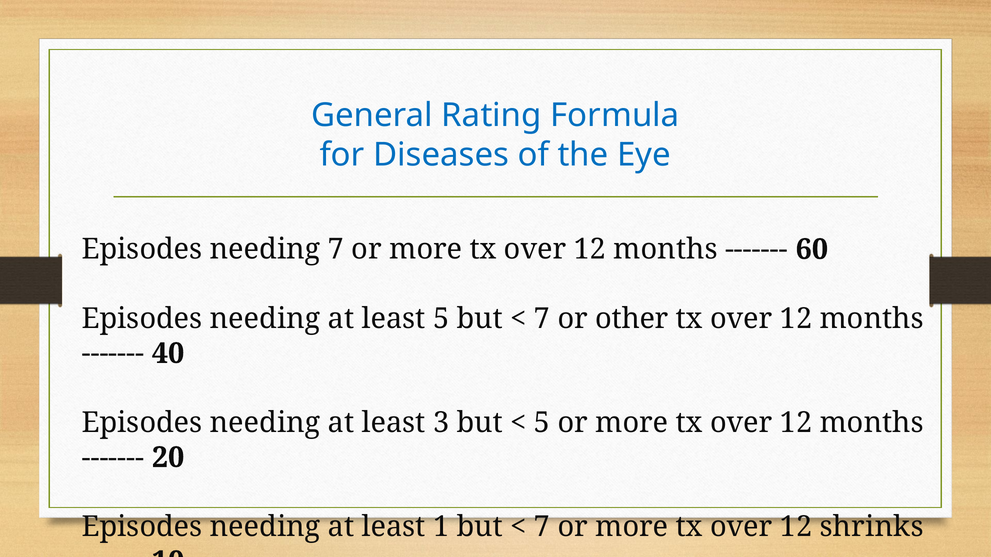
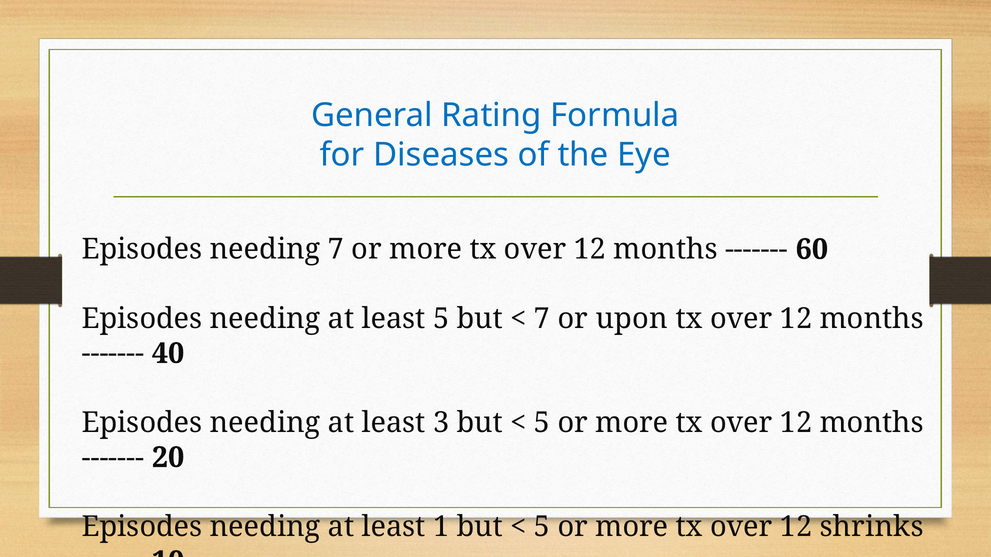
other: other -> upon (632, 319)
7: 7 -> 5 (542, 527)
